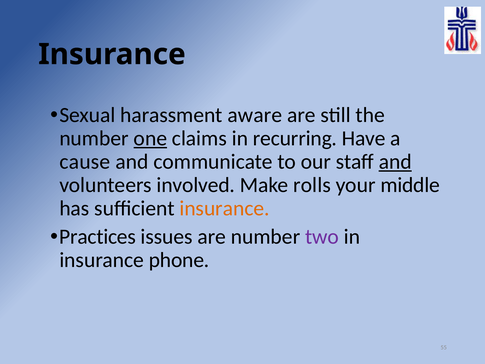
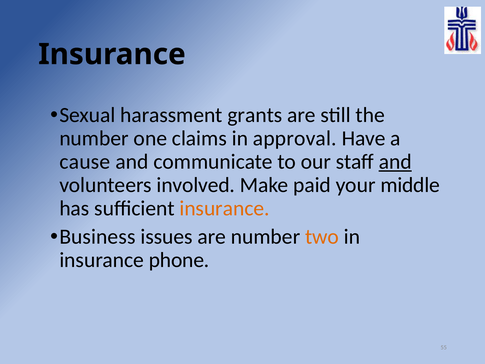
aware: aware -> grants (255, 115)
one underline: present -> none (150, 138)
recurring: recurring -> approval (295, 138)
rolls: rolls -> paid (312, 185)
Practices: Practices -> Business (97, 237)
two colour: purple -> orange (322, 237)
